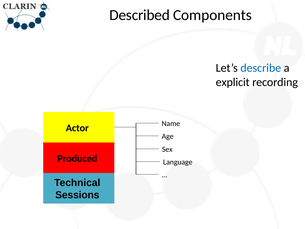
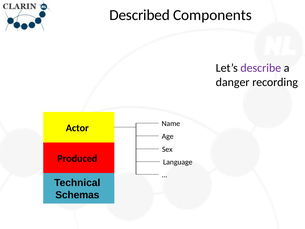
describe colour: blue -> purple (261, 68)
explicit: explicit -> danger (233, 82)
Sessions: Sessions -> Schemas (77, 195)
